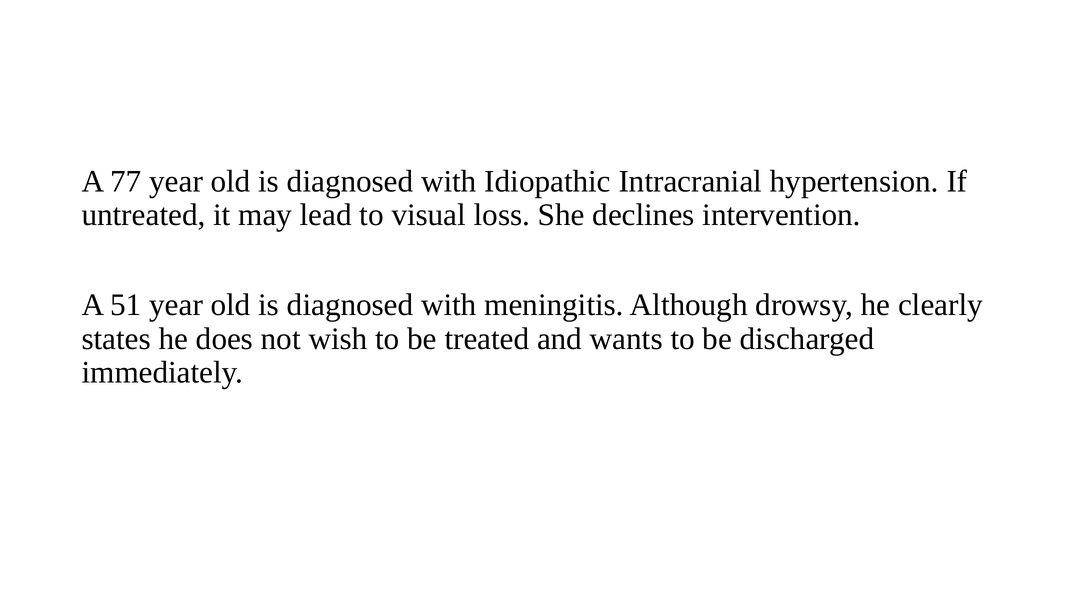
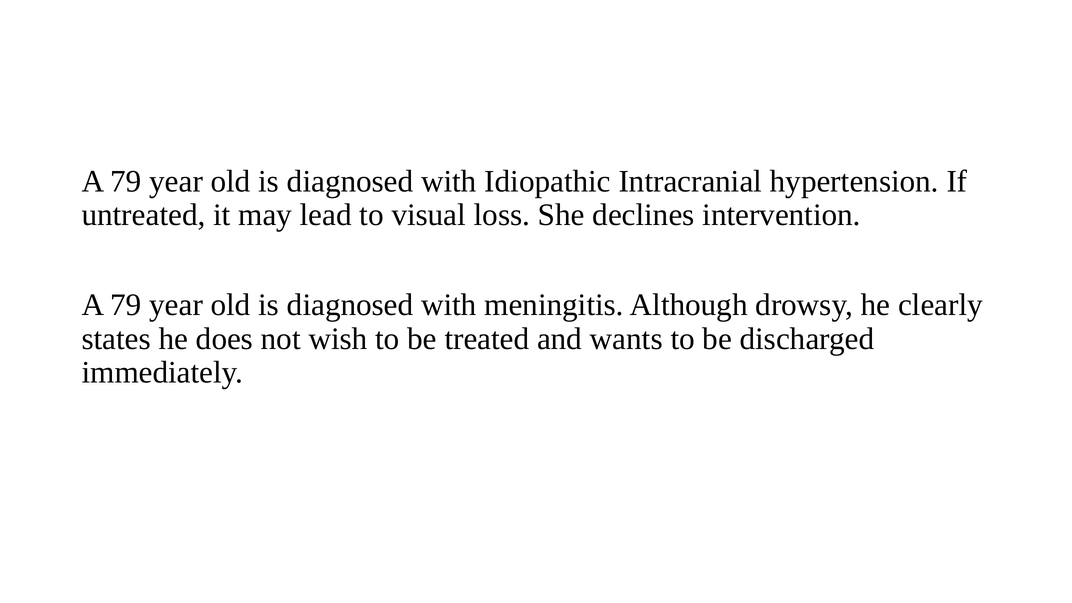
77: 77 -> 79 (126, 181)
51: 51 -> 79 (126, 305)
